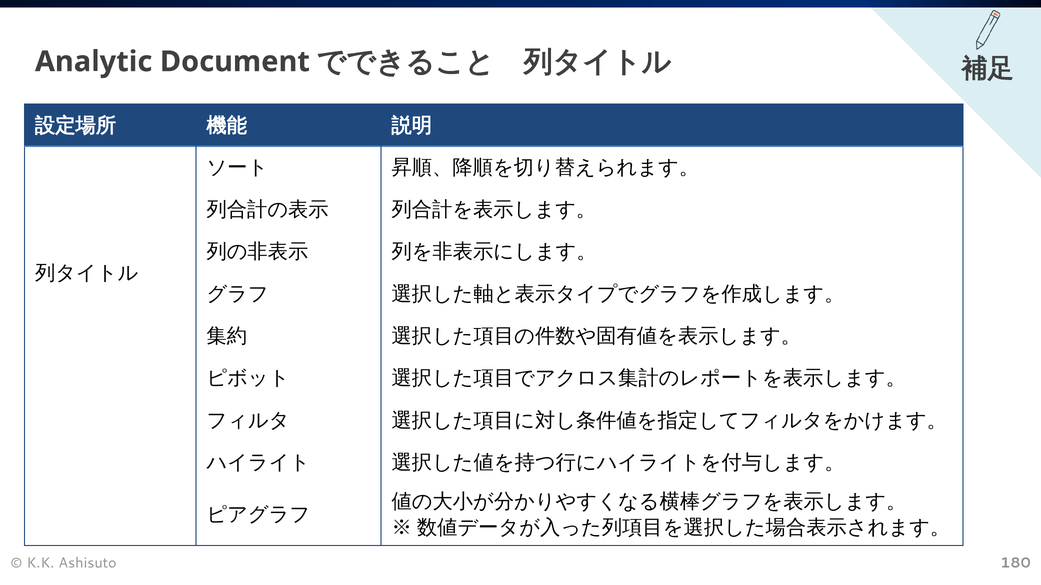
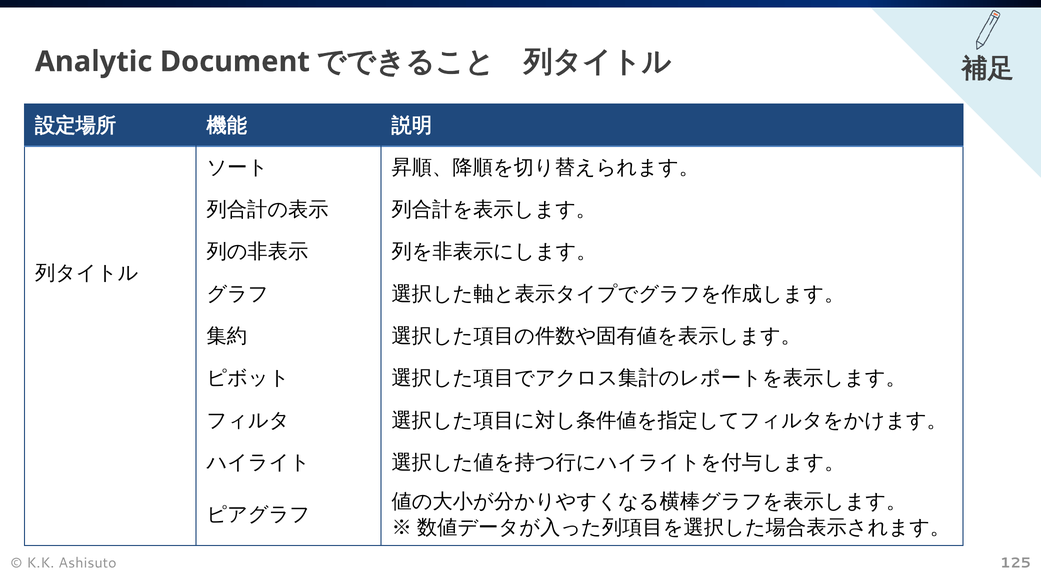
180: 180 -> 125 (1016, 563)
